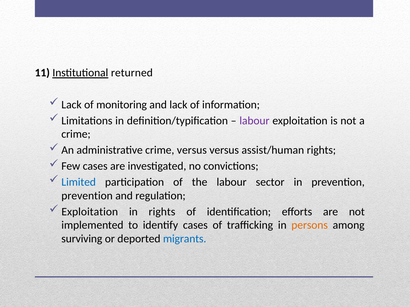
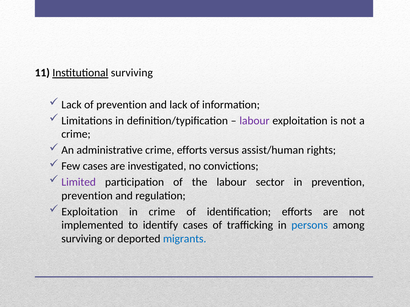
Institutional returned: returned -> surviving (132, 73)
of monitoring: monitoring -> prevention (122, 105)
crime versus: versus -> efforts (192, 150)
Limited colour: blue -> purple (79, 182)
in rights: rights -> crime (162, 212)
persons colour: orange -> blue (310, 226)
